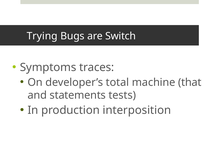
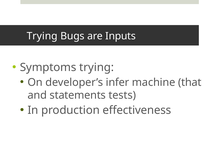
Switch: Switch -> Inputs (121, 36)
Symptoms traces: traces -> trying (97, 67)
total: total -> infer (117, 82)
interposition: interposition -> effectiveness (137, 110)
